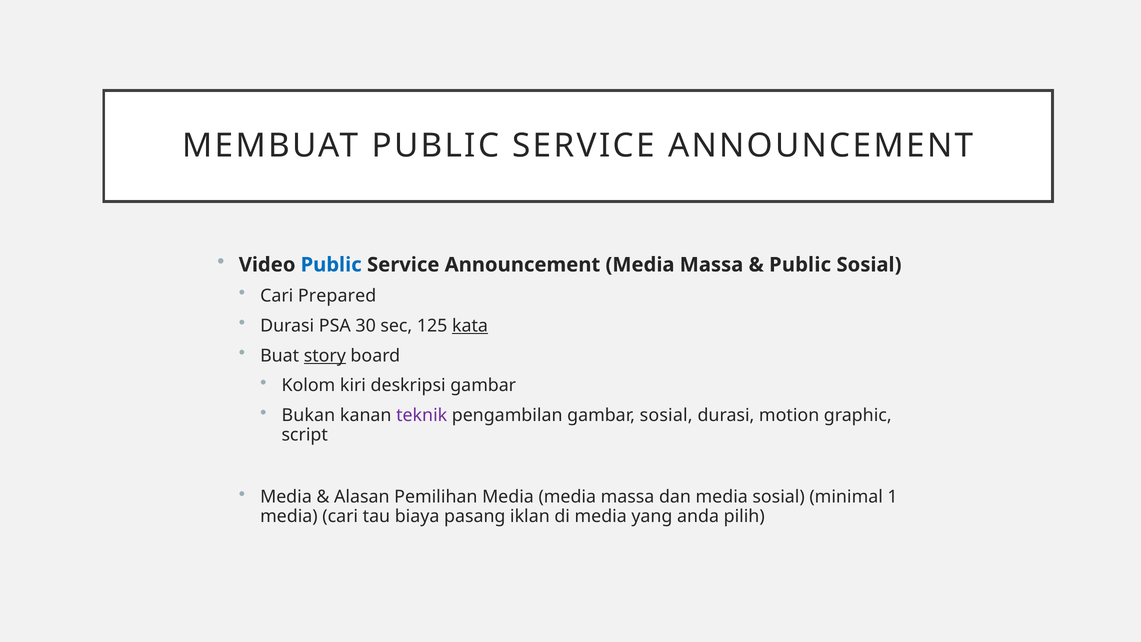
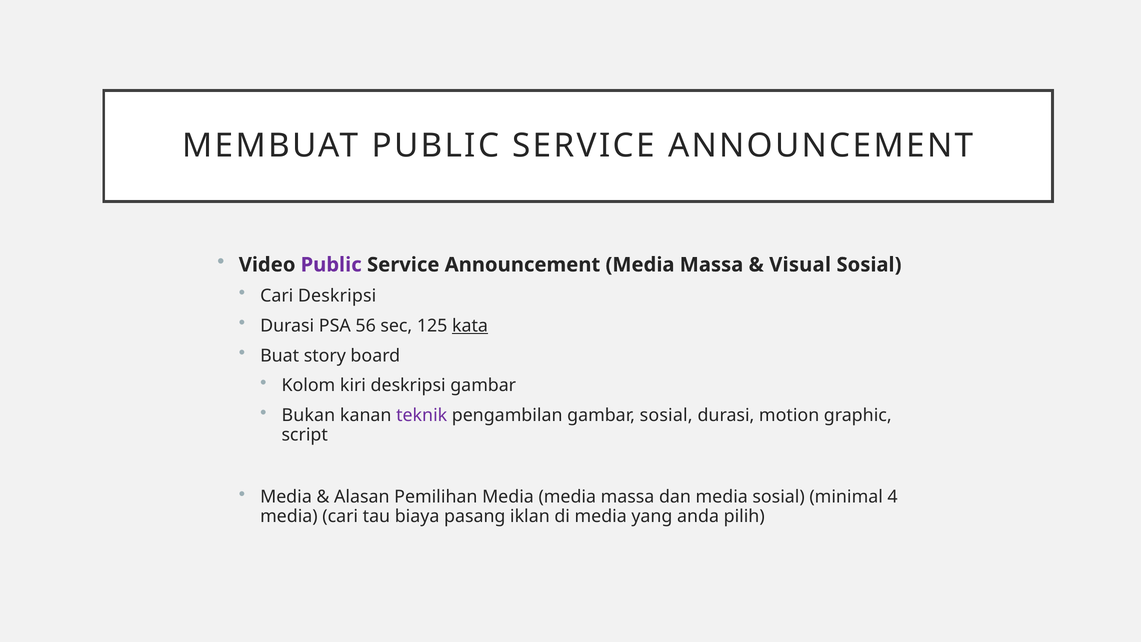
Public colour: blue -> purple (331, 265)
Public: Public -> Visual (800, 265)
Cari Prepared: Prepared -> Deskripsi (337, 296)
30: 30 -> 56 (366, 326)
story underline: present -> none (325, 356)
1: 1 -> 4 (892, 497)
